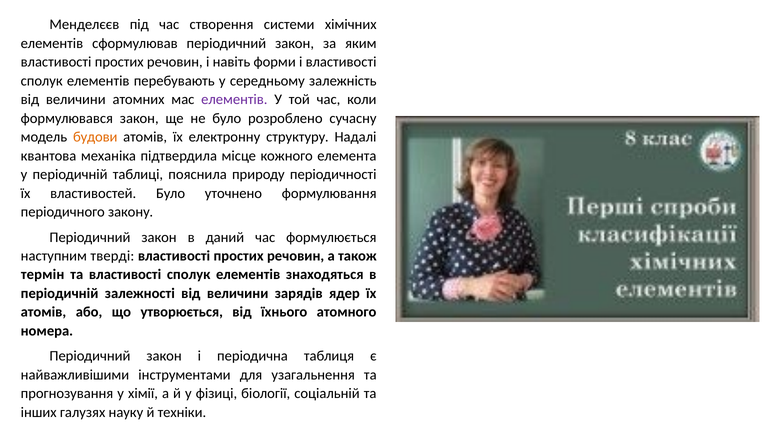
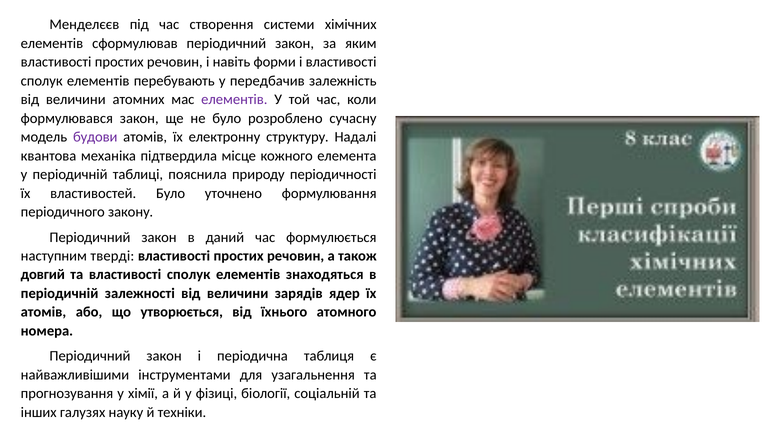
середньому: середньому -> передбачив (267, 81)
будови colour: orange -> purple (95, 137)
термін: термін -> довгий (43, 274)
